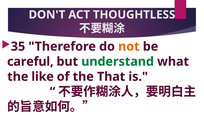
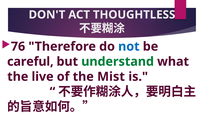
35: 35 -> 76 (18, 46)
not colour: orange -> blue (129, 46)
like: like -> live (43, 76)
That: That -> Mist (111, 76)
